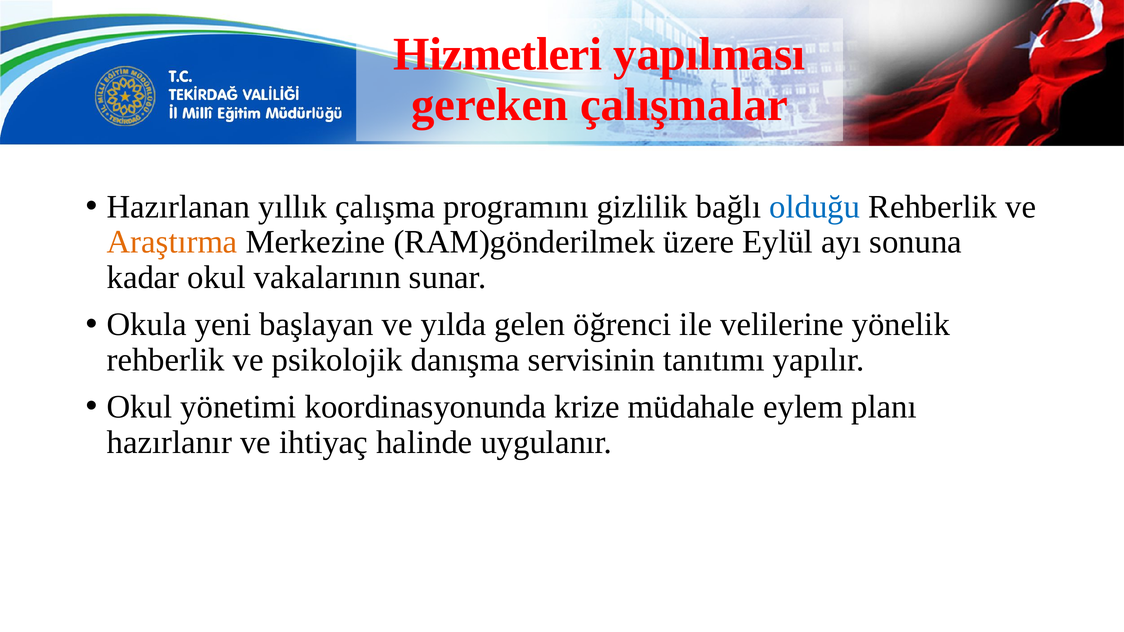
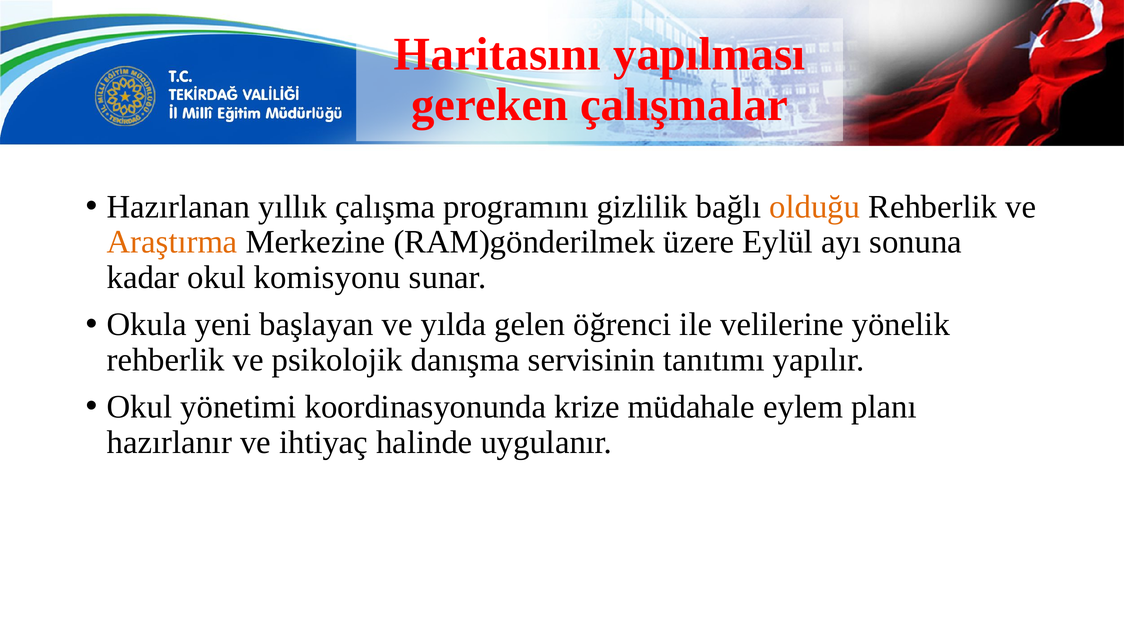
Hizmetleri: Hizmetleri -> Haritasını (497, 54)
olduğu colour: blue -> orange (815, 207)
vakalarının: vakalarının -> komisyonu (327, 278)
